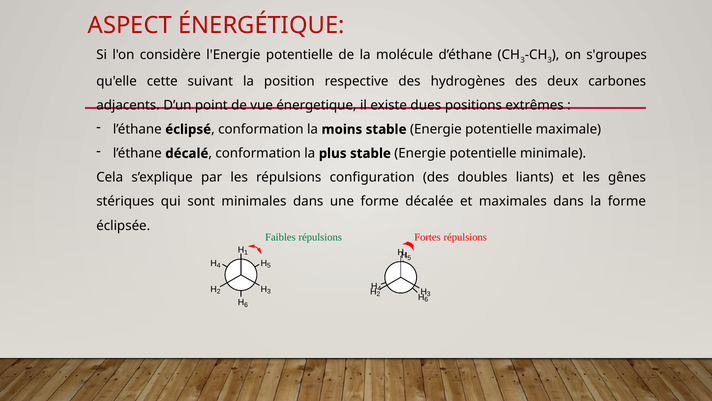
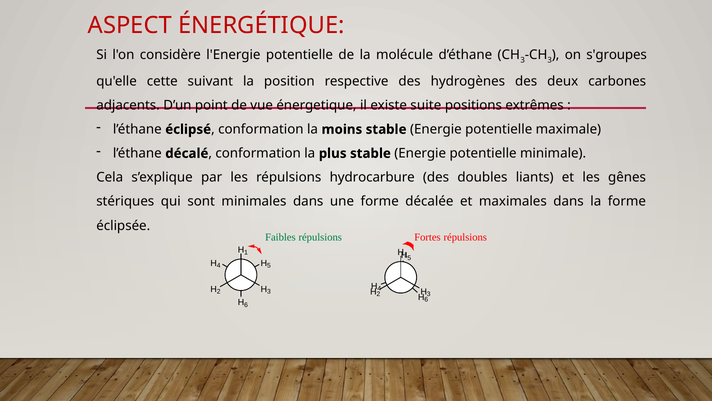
dues: dues -> suite (426, 105)
configuration: configuration -> hydrocarbure (372, 177)
